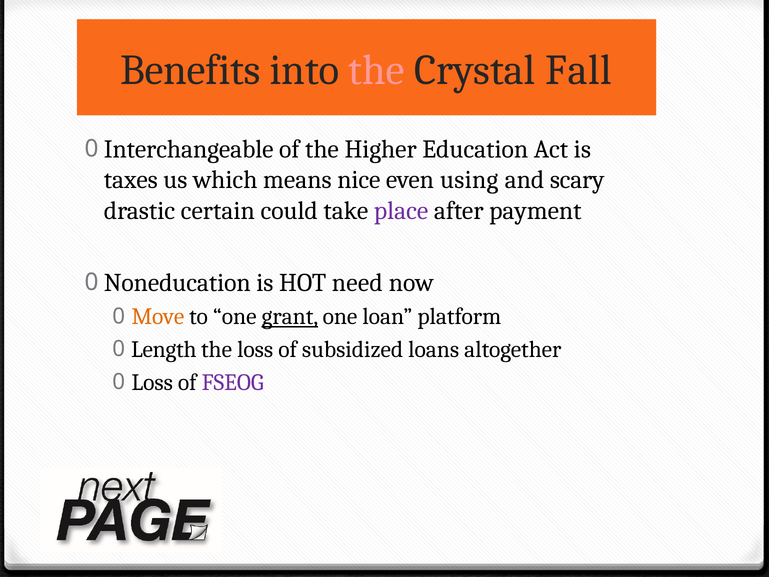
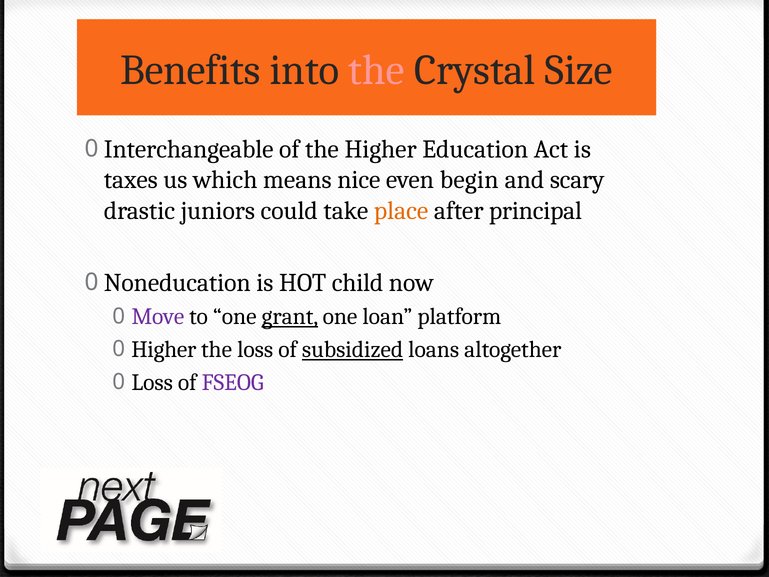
Fall: Fall -> Size (579, 70)
using: using -> begin (469, 180)
certain: certain -> juniors (218, 211)
place colour: purple -> orange (401, 211)
payment: payment -> principal (535, 211)
need: need -> child (358, 282)
Move colour: orange -> purple (158, 316)
Length: Length -> Higher (164, 349)
subsidized underline: none -> present (353, 349)
